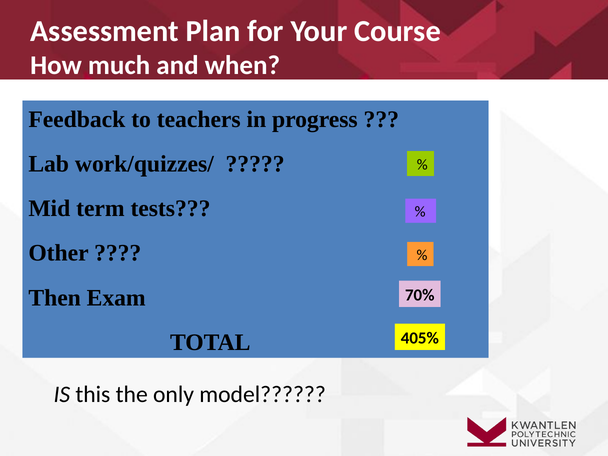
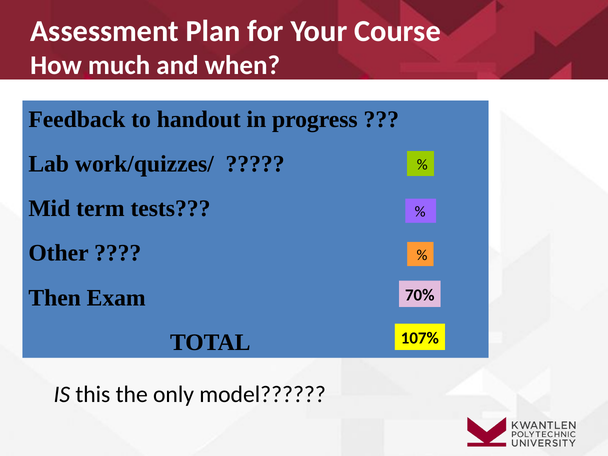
teachers: teachers -> handout (199, 119)
405%: 405% -> 107% (420, 338)
